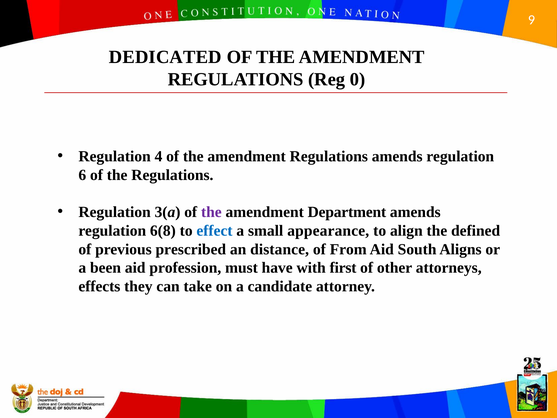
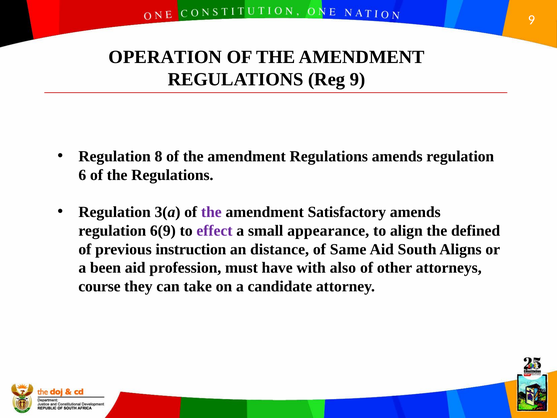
DEDICATED: DEDICATED -> OPERATION (165, 57)
Reg 0: 0 -> 9 (358, 79)
4: 4 -> 8 (158, 156)
Department: Department -> Satisfactory (347, 212)
6(8: 6(8 -> 6(9 (163, 231)
effect colour: blue -> purple (214, 231)
prescribed: prescribed -> instruction (191, 249)
From: From -> Same (348, 249)
first: first -> also (343, 268)
effects: effects -> course (99, 286)
